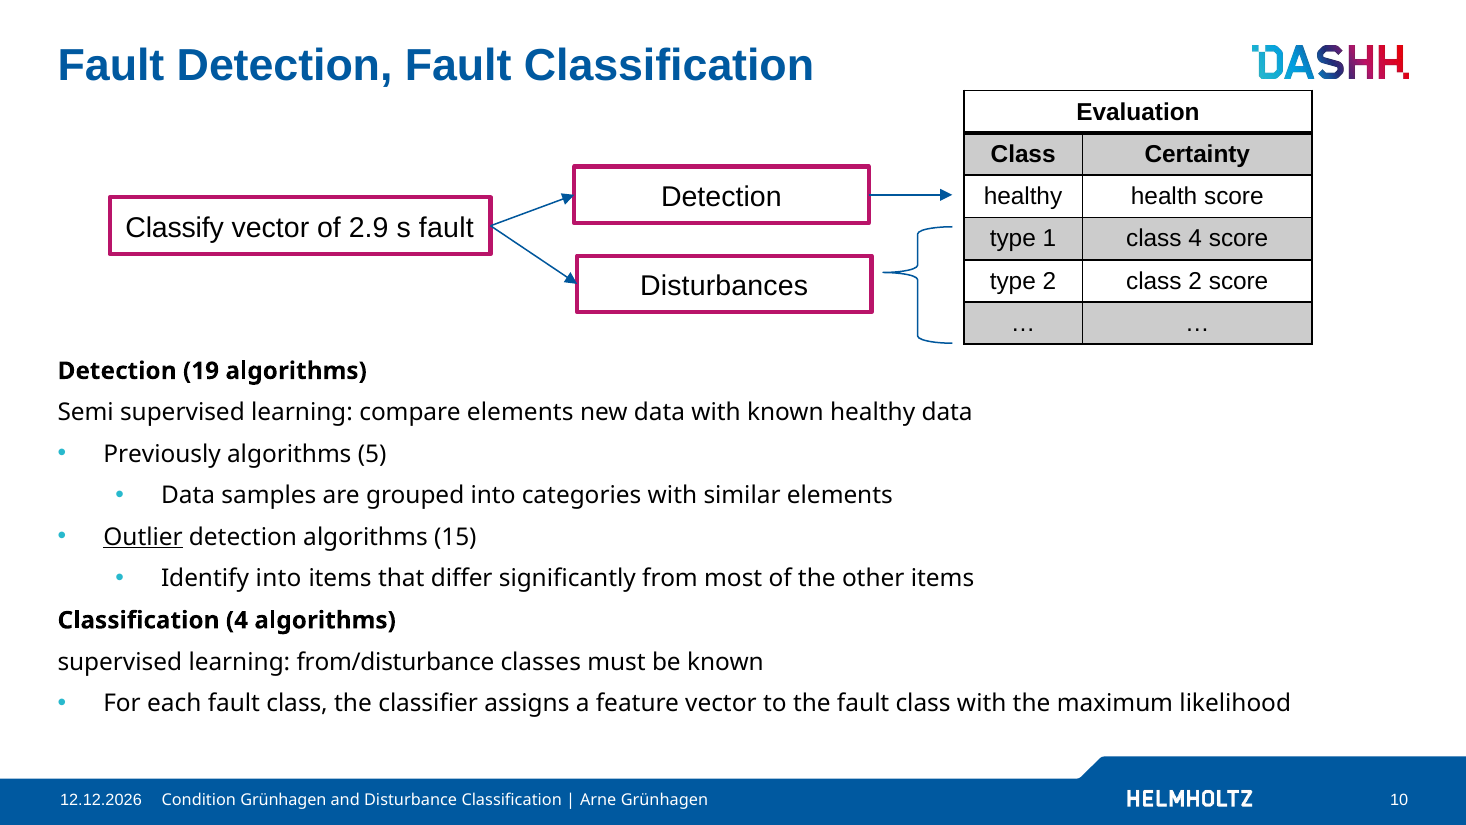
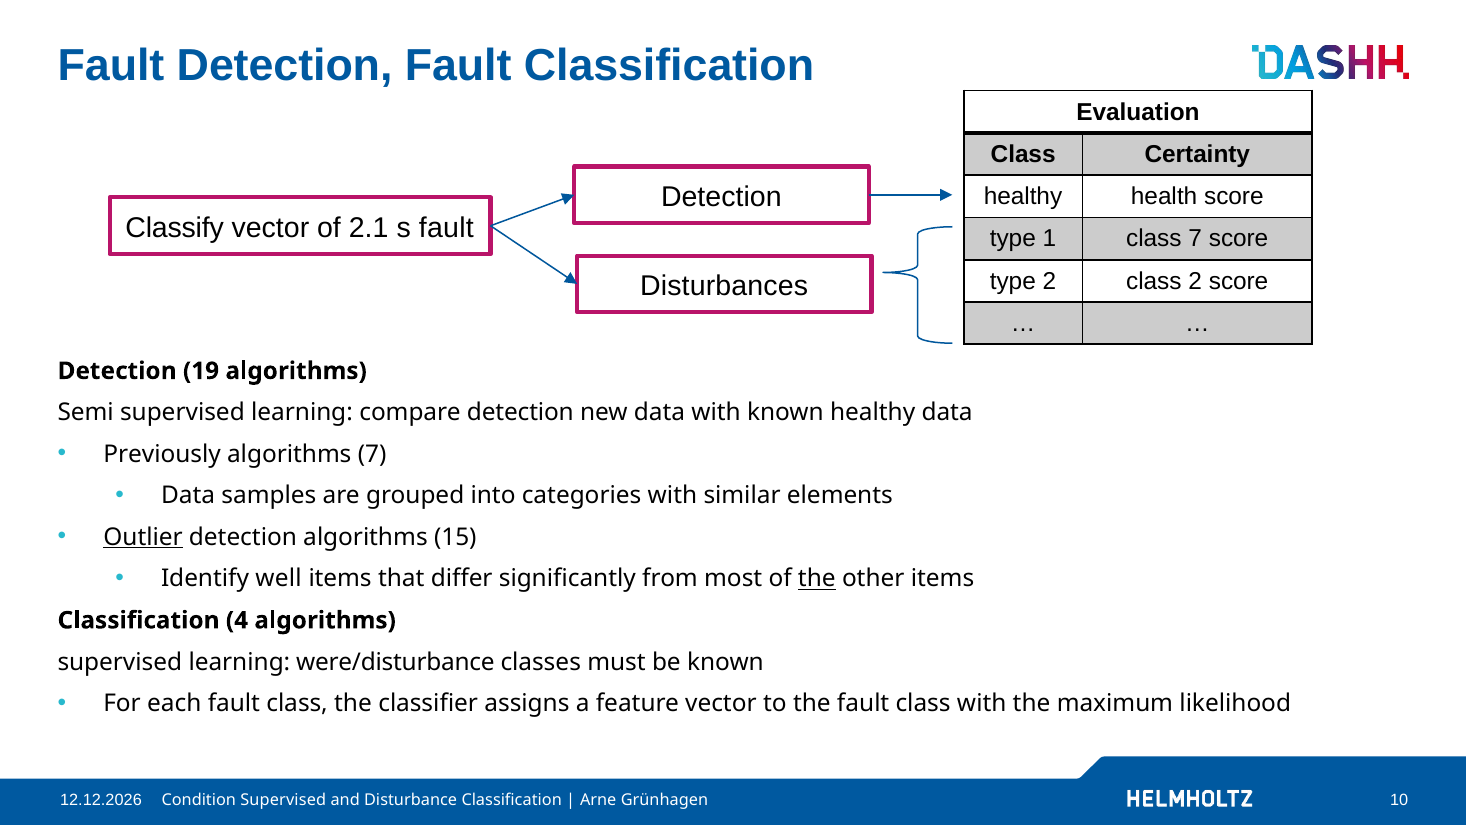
2.9: 2.9 -> 2.1 (369, 228)
class 4: 4 -> 7 (1195, 239)
compare elements: elements -> detection (520, 412)
algorithms 5: 5 -> 7 (372, 454)
Identify into: into -> well (279, 579)
the underline: none -> present (817, 579)
from/disturbance: from/disturbance -> were/disturbance (395, 662)
Condition Grünhagen: Grünhagen -> Supervised (283, 800)
